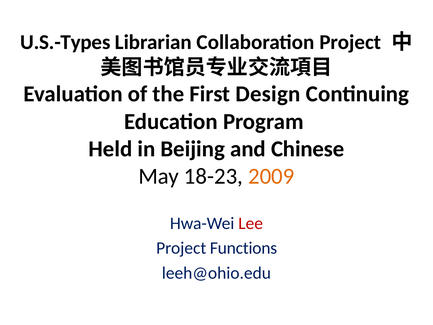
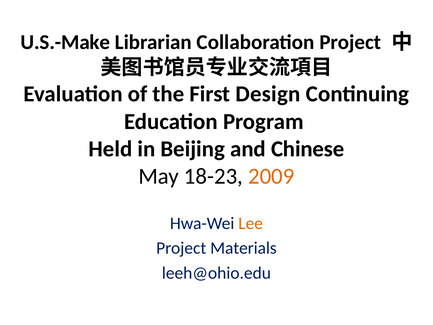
U.S.-Types: U.S.-Types -> U.S.-Make (65, 42)
Lee colour: red -> orange (251, 223)
Functions: Functions -> Materials (243, 248)
